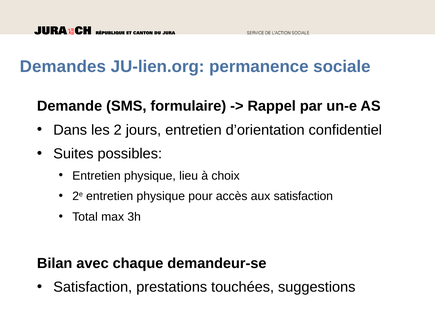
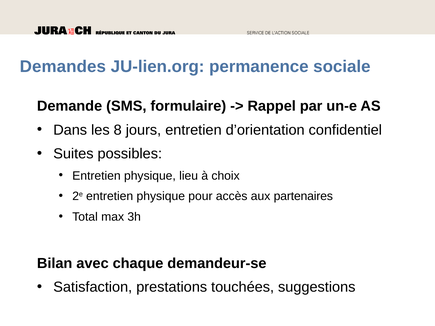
2: 2 -> 8 (118, 130)
aux satisfaction: satisfaction -> partenaires (303, 196)
